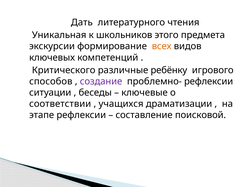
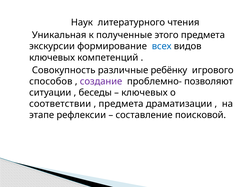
Дать: Дать -> Наук (82, 23)
школьников: школьников -> полученные (124, 35)
всех colour: orange -> blue (162, 46)
Критического: Критического -> Совокупность (64, 70)
проблемно- рефлексии: рефлексии -> позволяют (209, 82)
ключевые: ключевые -> ключевых (144, 93)
учащихся: учащихся -> предмета (121, 104)
